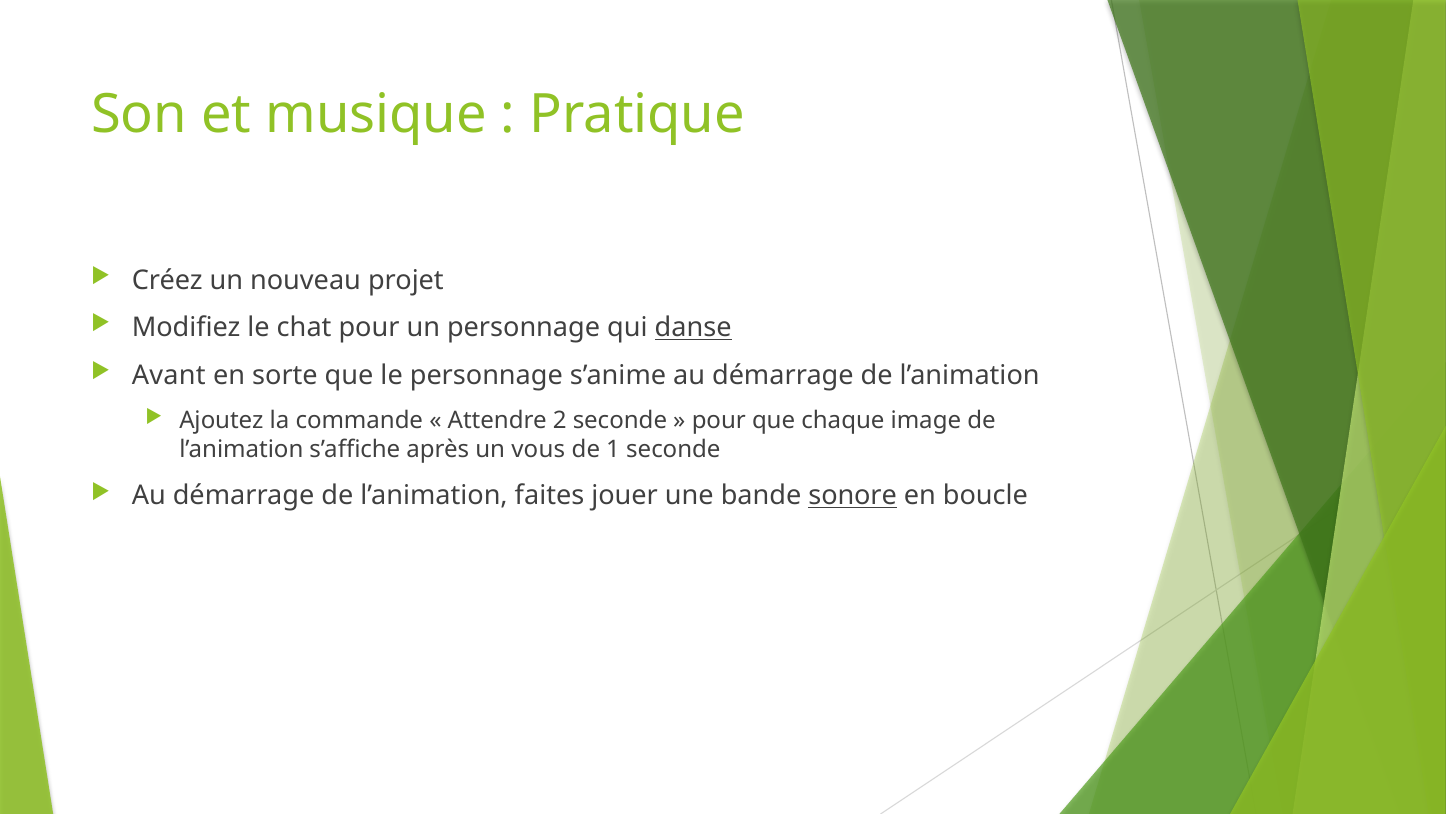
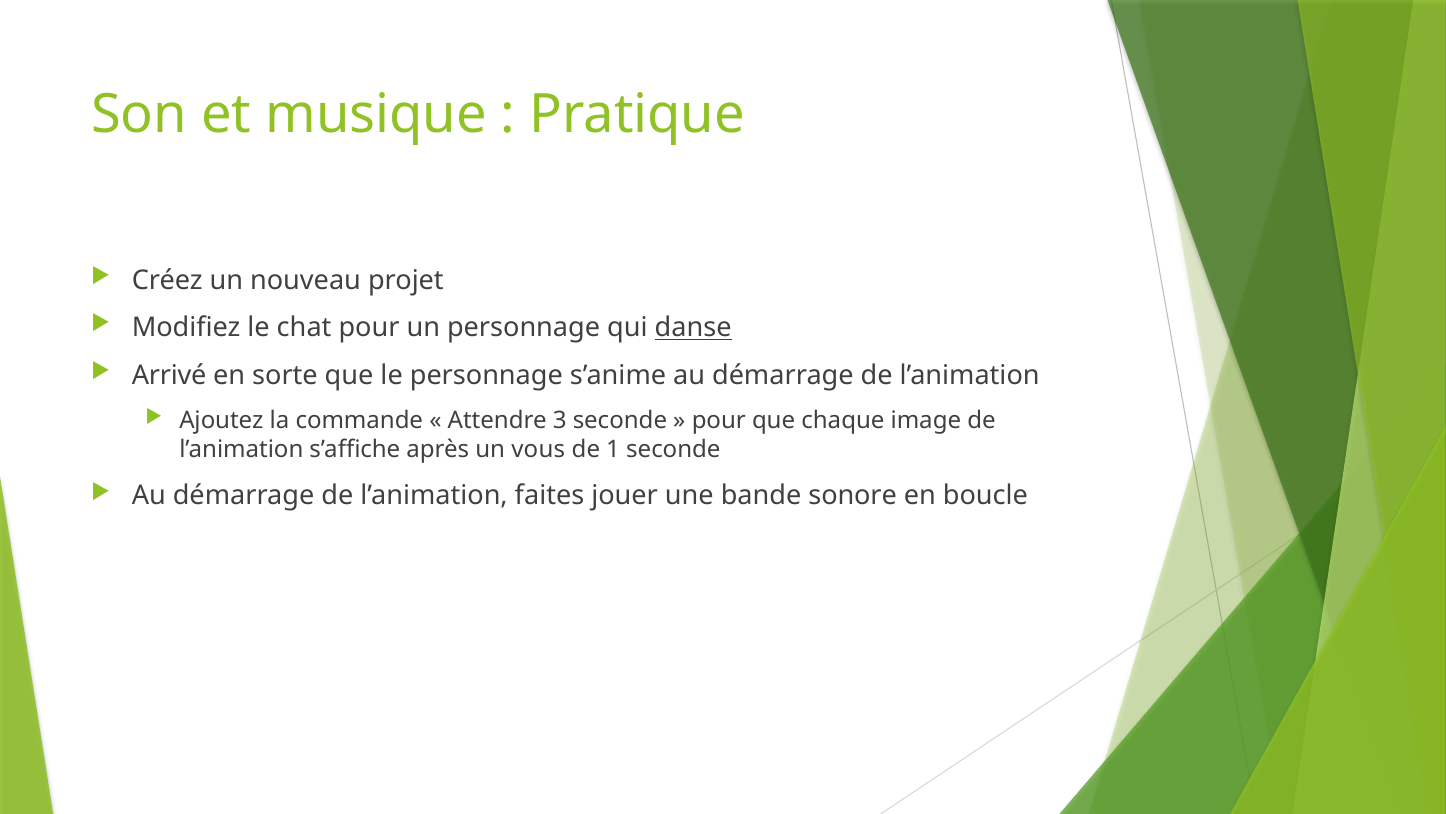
Avant: Avant -> Arrivé (169, 375)
2: 2 -> 3 (560, 421)
sonore underline: present -> none (853, 496)
